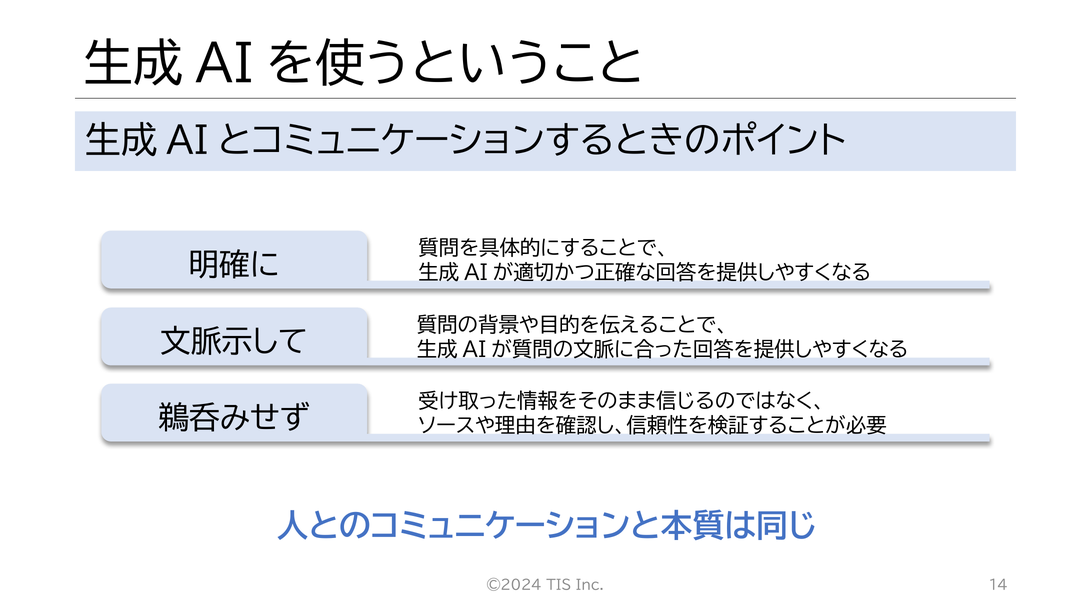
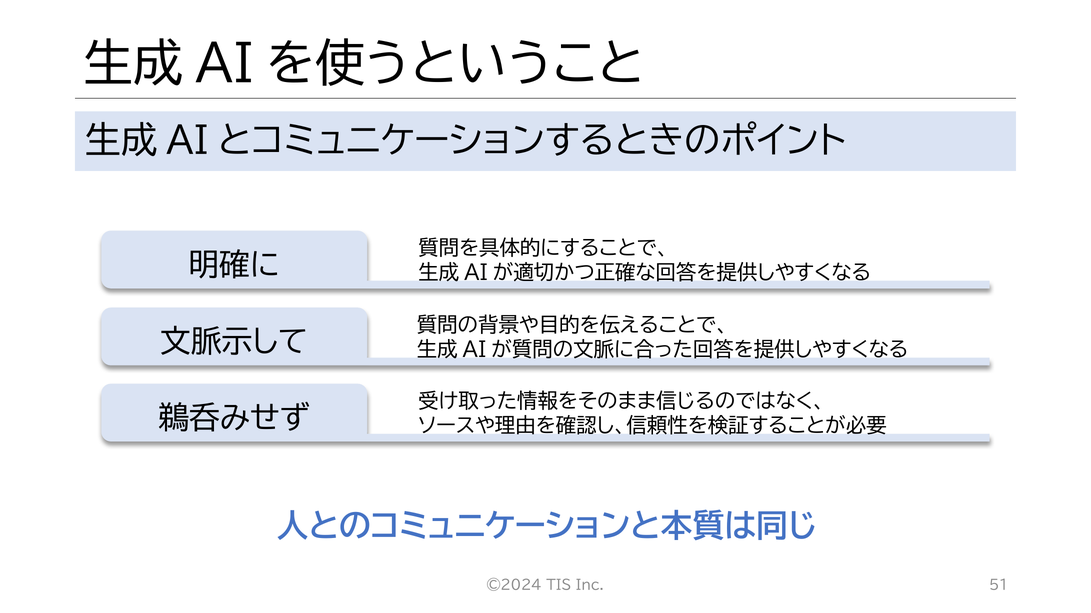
14: 14 -> 51 (998, 586)
